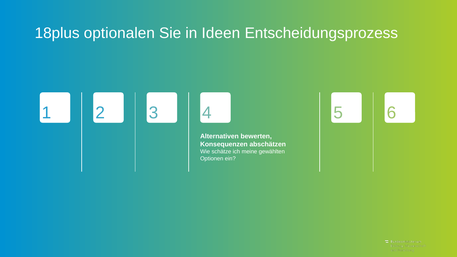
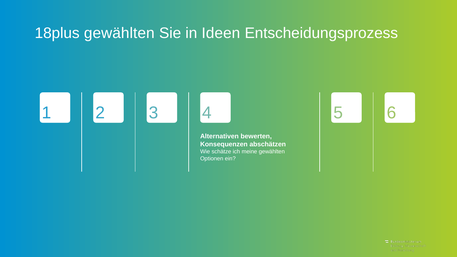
18plus optionalen: optionalen -> gewählten (119, 33)
